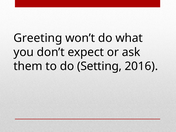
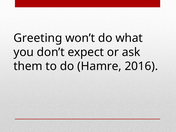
Setting: Setting -> Hamre (99, 66)
